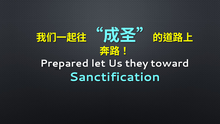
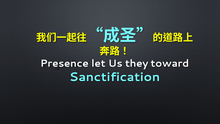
Prepared: Prepared -> Presence (64, 63)
